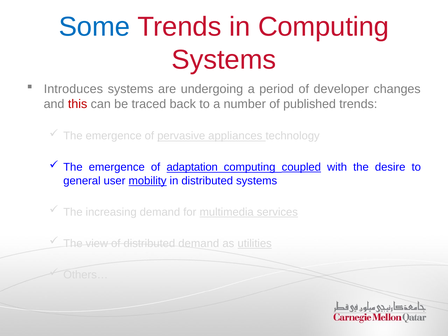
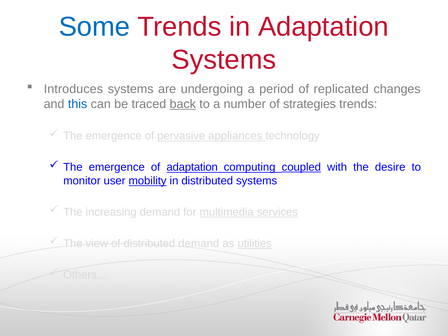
in Computing: Computing -> Adaptation (323, 27)
developer: developer -> replicated (341, 89)
this colour: red -> blue (78, 104)
back underline: none -> present (183, 104)
published: published -> strategies (310, 104)
general: general -> monitor (82, 181)
